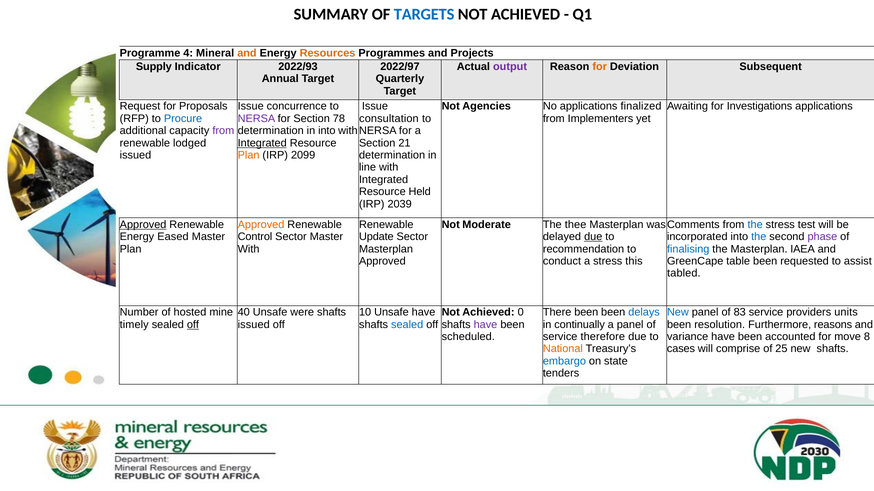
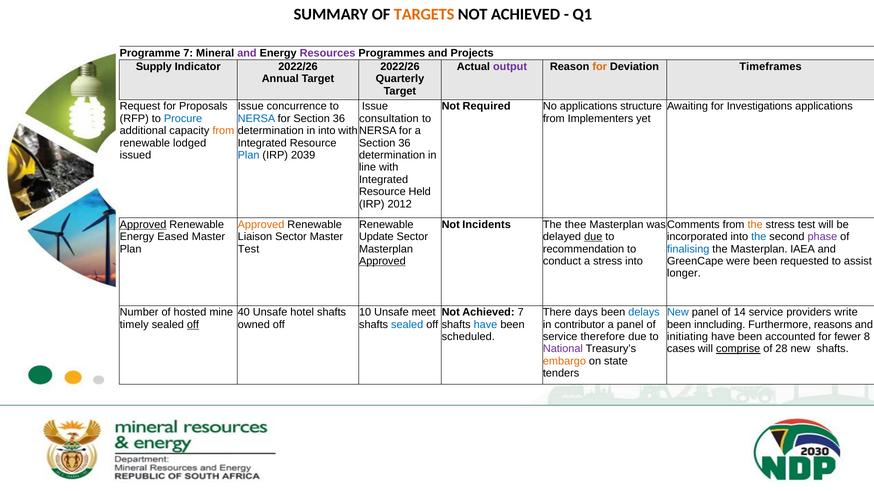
TARGETS colour: blue -> orange (424, 14)
Programme 4: 4 -> 7 (188, 53)
and colour: orange -> purple (247, 53)
Resources colour: orange -> purple (328, 53)
Indicator 2022/93: 2022/93 -> 2022/26 (298, 67)
2022/97: 2022/97 -> 2022/26 (400, 67)
Subsequent: Subsequent -> Timeframes (771, 67)
Agencies: Agencies -> Required (487, 106)
finalized: finalized -> structure (641, 106)
NERSA colour: purple -> blue (256, 119)
for Section 78: 78 -> 36 (339, 119)
from colour: purple -> orange (223, 131)
Integrated underline: present -> none (262, 143)
21: 21 -> 36 (404, 143)
Plan colour: orange -> blue (249, 155)
2099: 2099 -> 2039 (303, 155)
2039: 2039 -> 2012 (400, 204)
Moderate: Moderate -> Incidents (487, 225)
the colour: blue -> orange (755, 225)
Control: Control -> Liaison (255, 237)
With: With -> Test (249, 249)
Approved underline: none -> present (382, 261)
stress this: this -> into (634, 261)
table: table -> were (738, 261)
tabled: tabled -> longer (684, 274)
were: were -> hotel (302, 313)
Unsafe have: have -> meet (424, 313)
Achieved 0: 0 -> 7 (521, 313)
There been: been -> days (586, 313)
83: 83 -> 14 (740, 313)
units: units -> write (846, 313)
issued: issued -> owned (254, 325)
have colour: purple -> blue (485, 325)
continually: continually -> contributor (580, 325)
resolution: resolution -> inncluding (720, 325)
variance: variance -> initiating (688, 337)
move: move -> fewer (848, 337)
National colour: orange -> purple (563, 349)
comprise underline: none -> present (738, 349)
25: 25 -> 28 (781, 349)
embargo colour: blue -> orange (564, 362)
